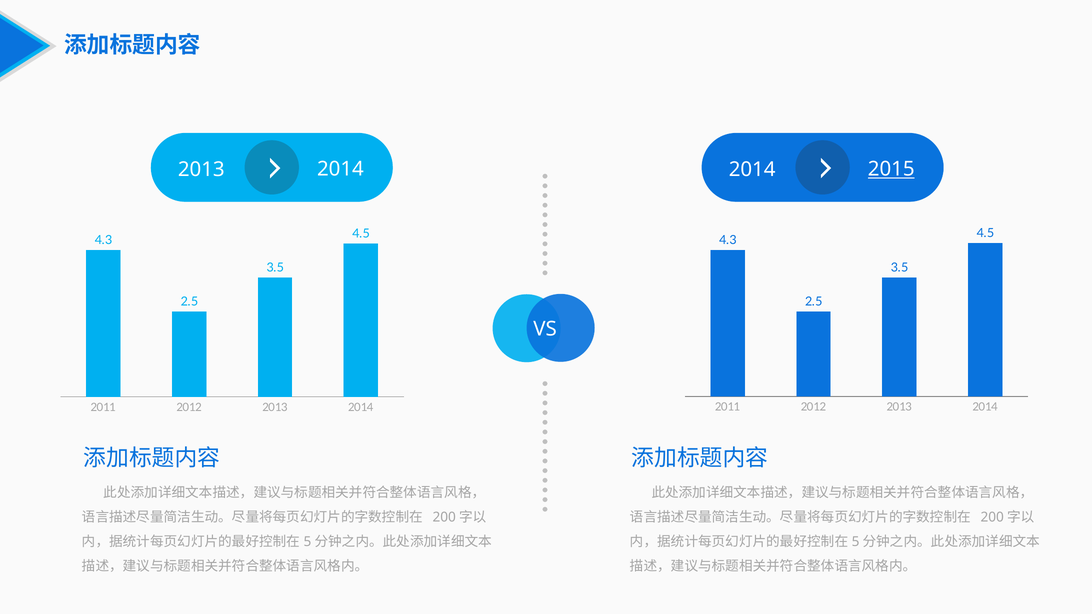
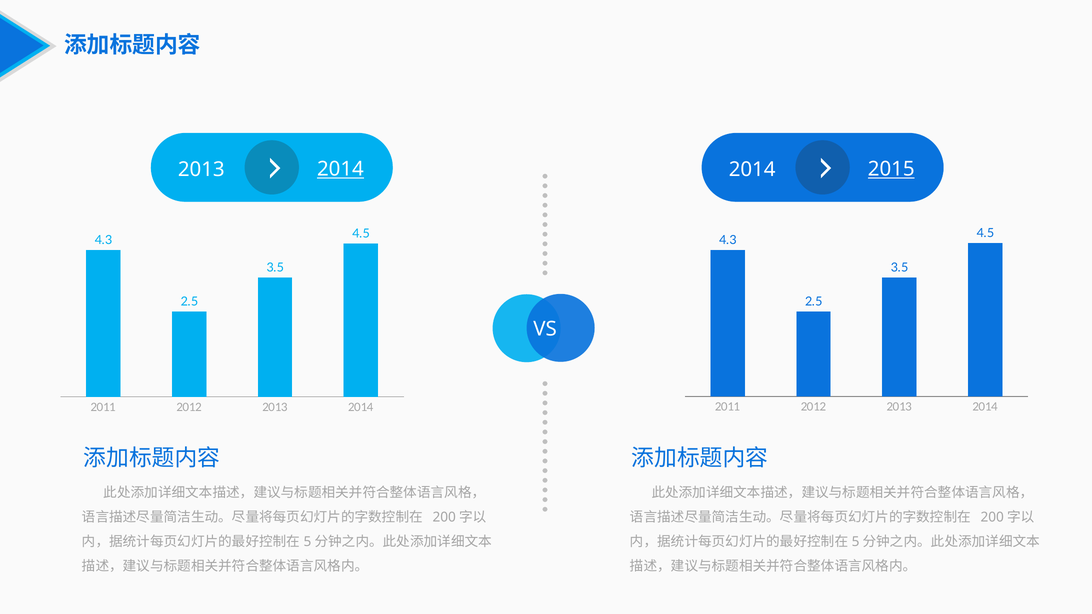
2014 underline: none -> present (340, 169)
